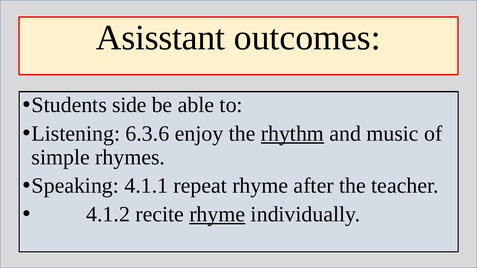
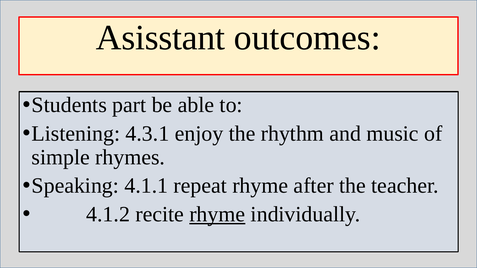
side: side -> part (129, 105)
6.3.6: 6.3.6 -> 4.3.1 (147, 134)
rhythm underline: present -> none (292, 134)
